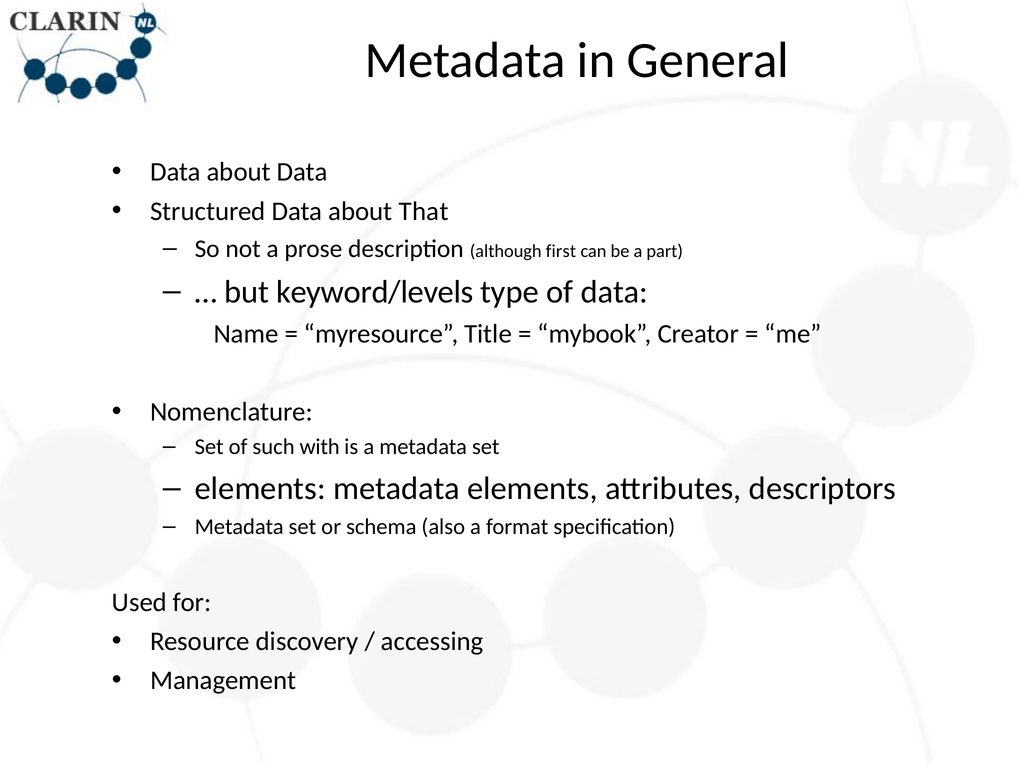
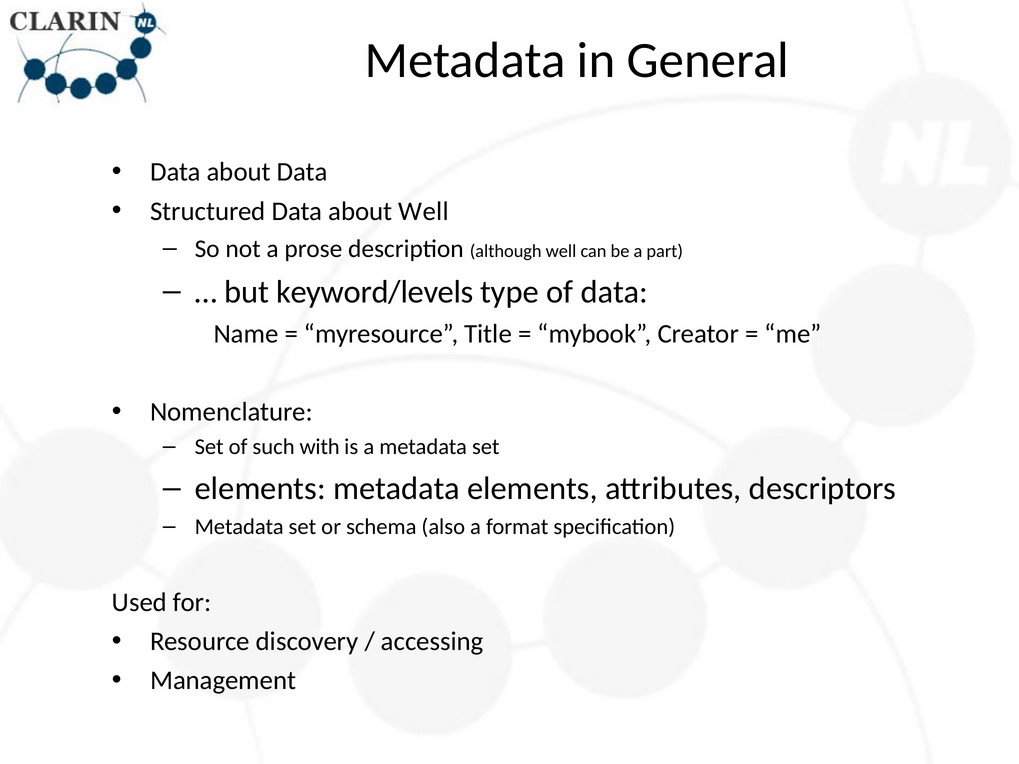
about That: That -> Well (424, 211)
although first: first -> well (561, 251)
